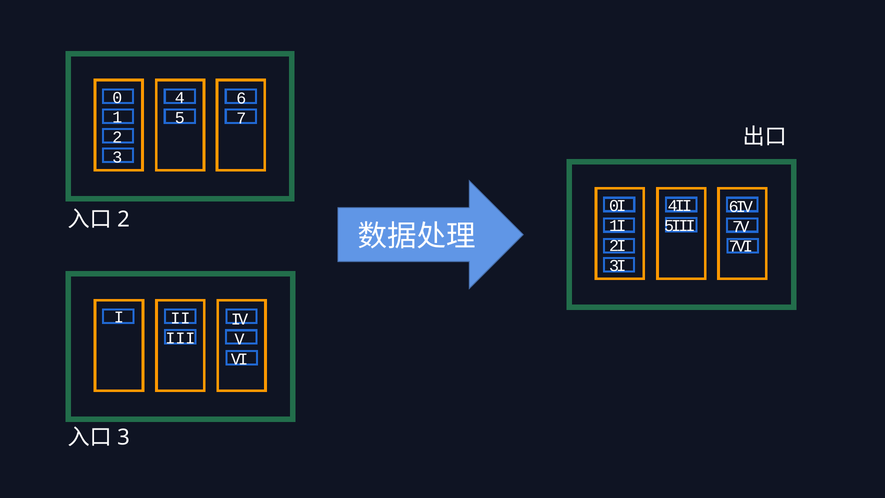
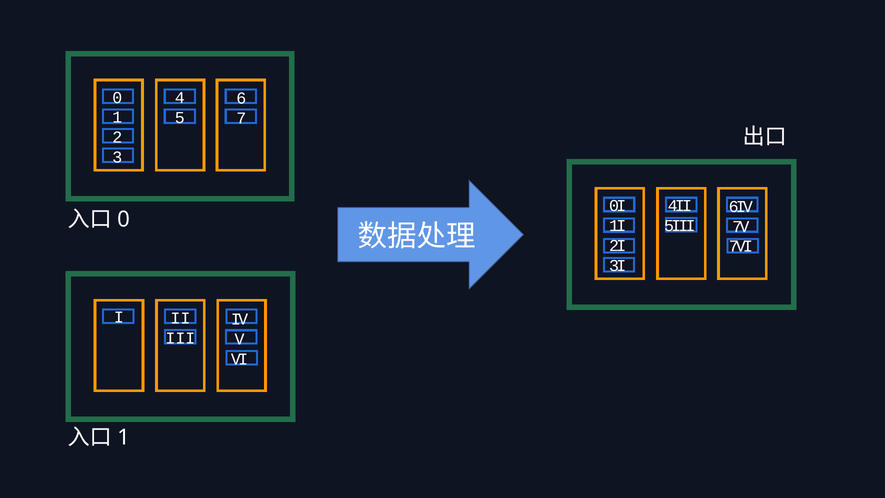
2: 2 -> 0 (123, 219)
3: 3 -> 1 (123, 437)
